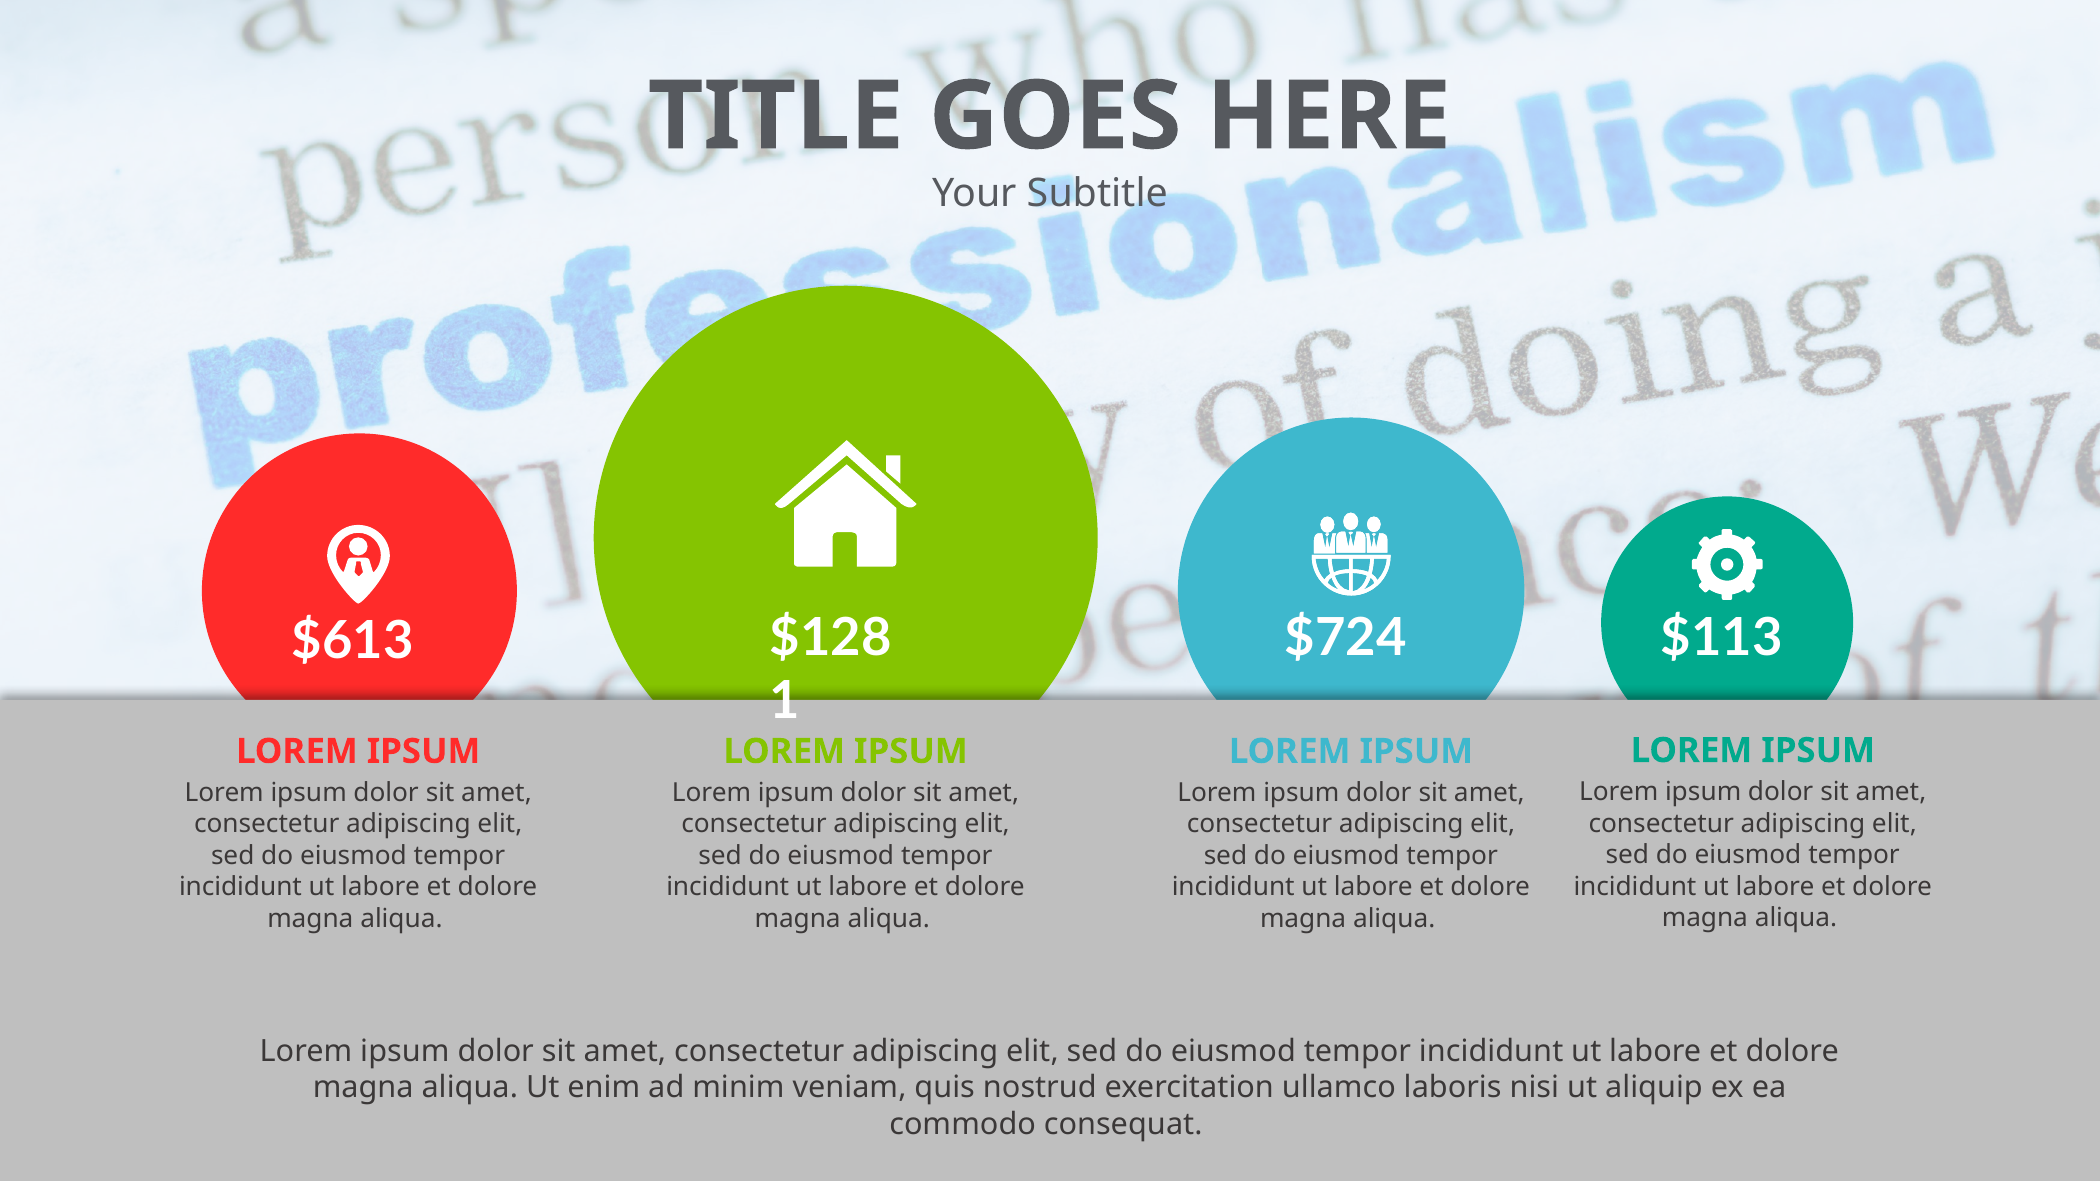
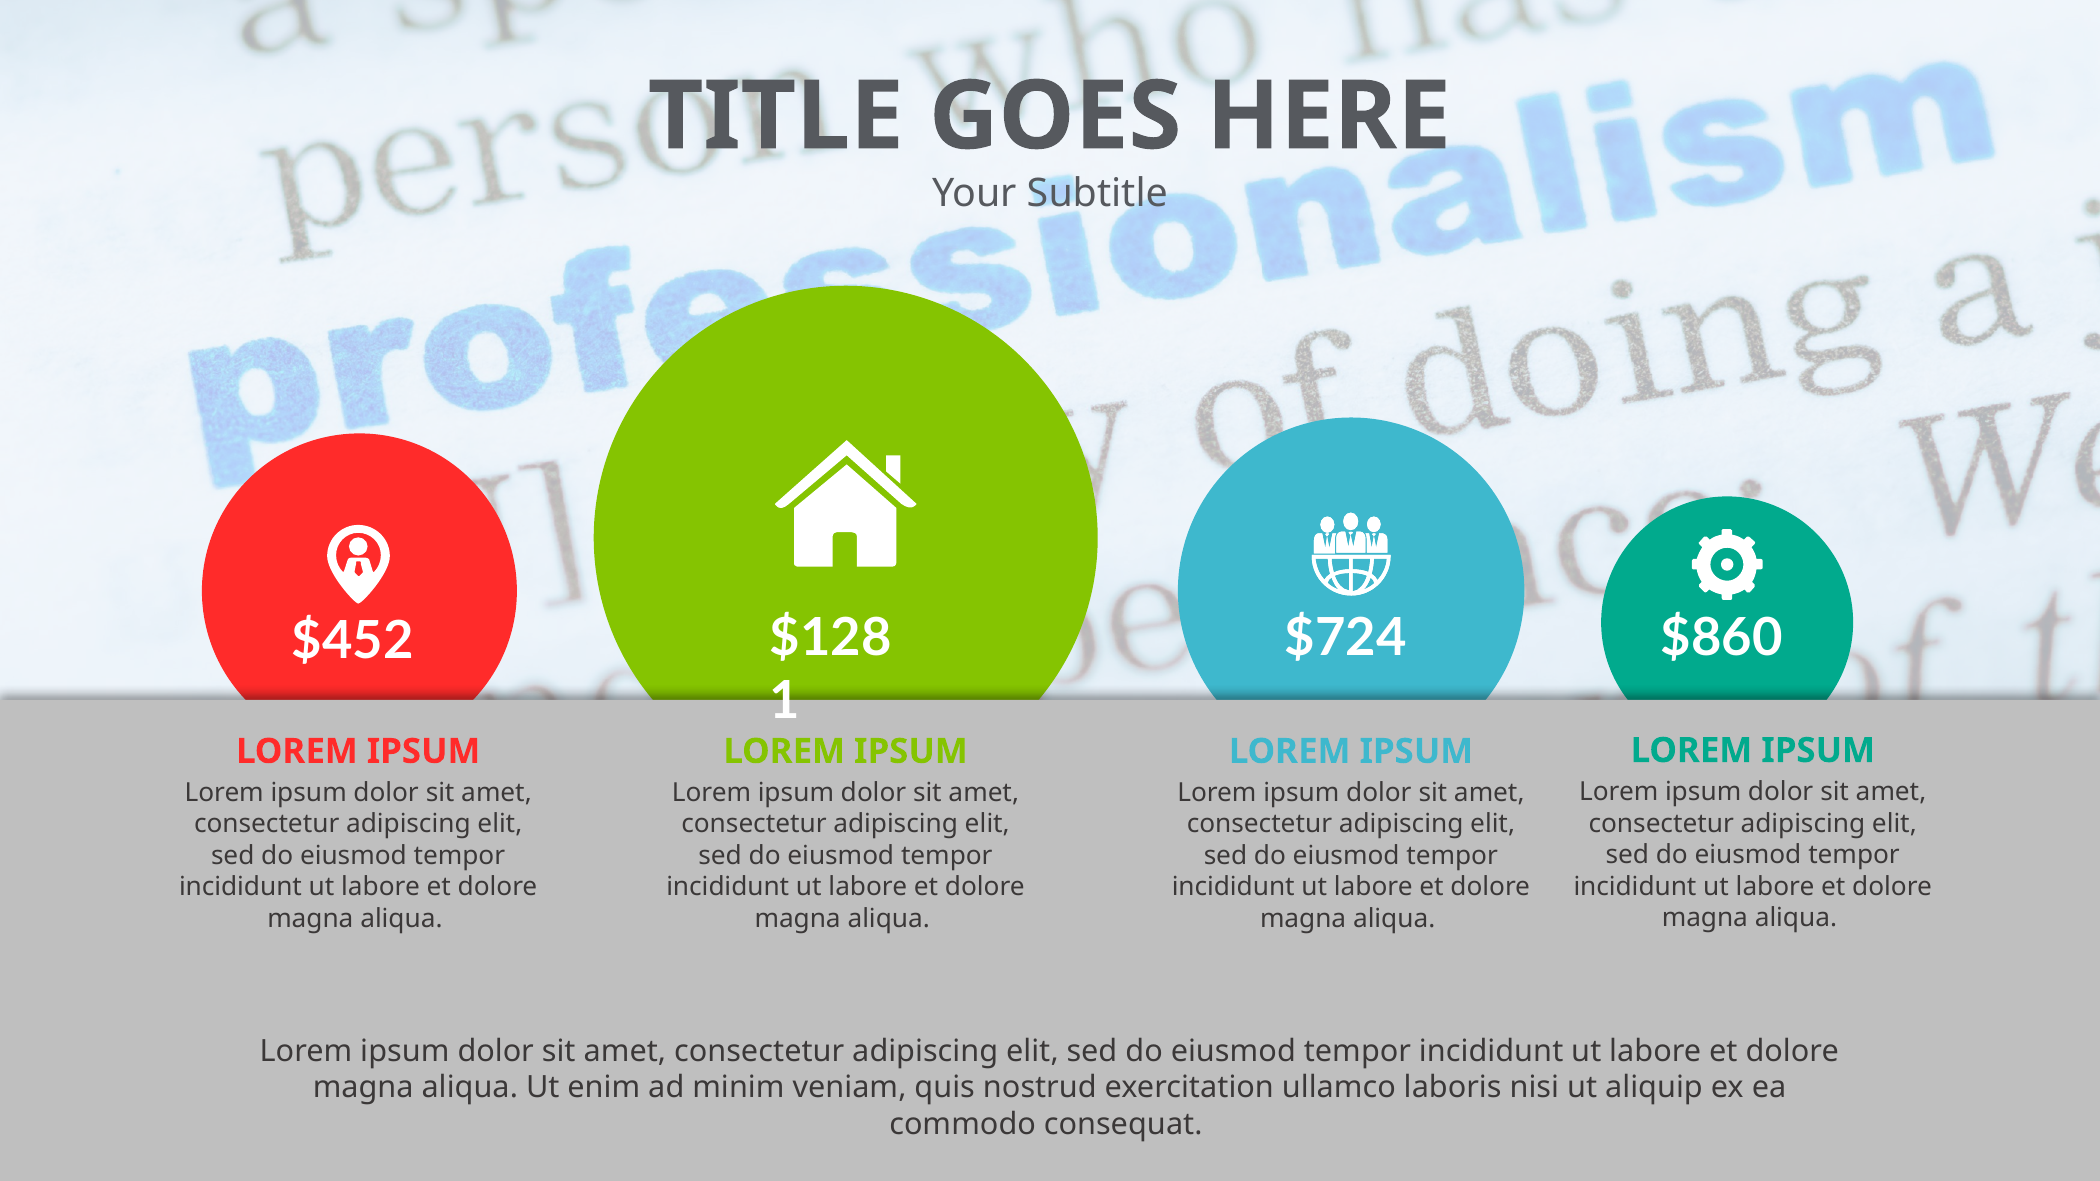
$113: $113 -> $860 (1722, 639)
$613: $613 -> $452 (353, 641)
